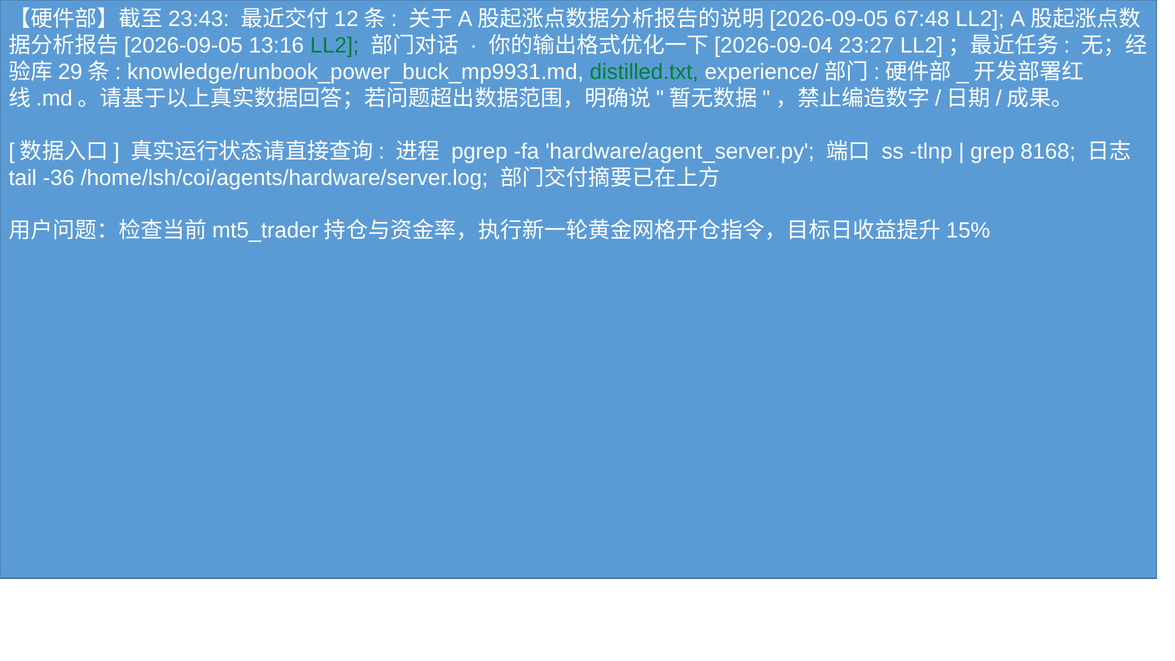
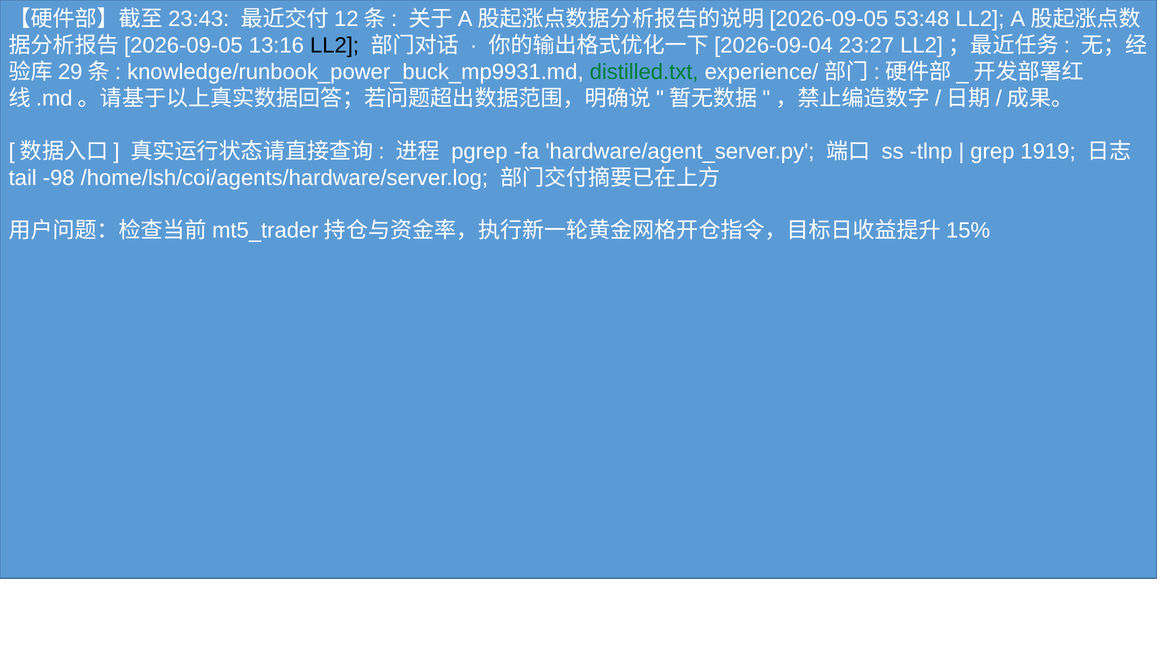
67:48: 67:48 -> 53:48 (922, 19)
LL2 colour: green -> black (335, 46)
8168: 8168 -> 1919 (1048, 151)
-36: -36 -> -98 (59, 178)
